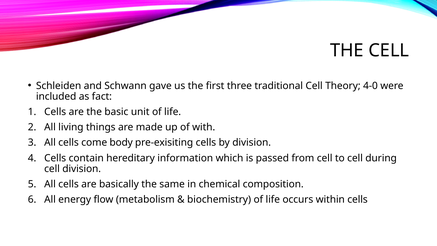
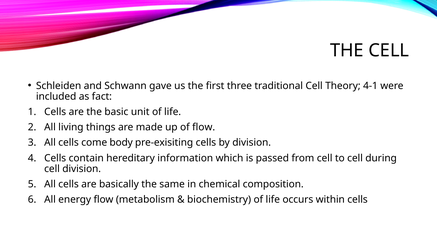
4-0: 4-0 -> 4-1 (370, 86)
of with: with -> flow (204, 127)
